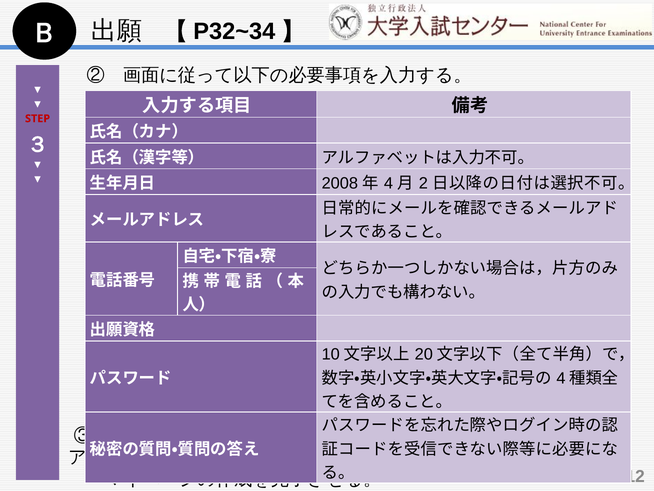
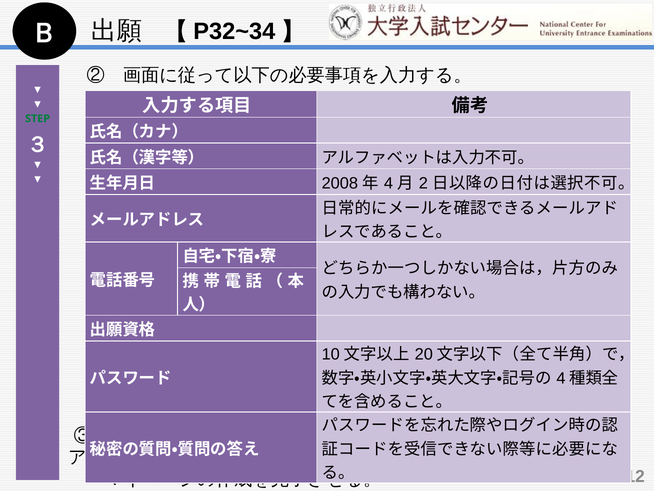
STEP colour: red -> green (38, 118)
